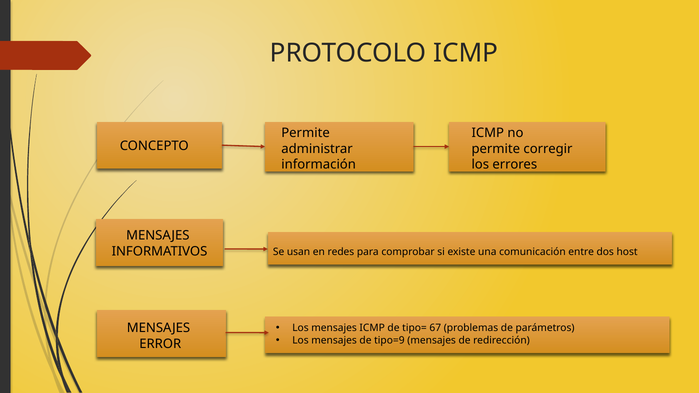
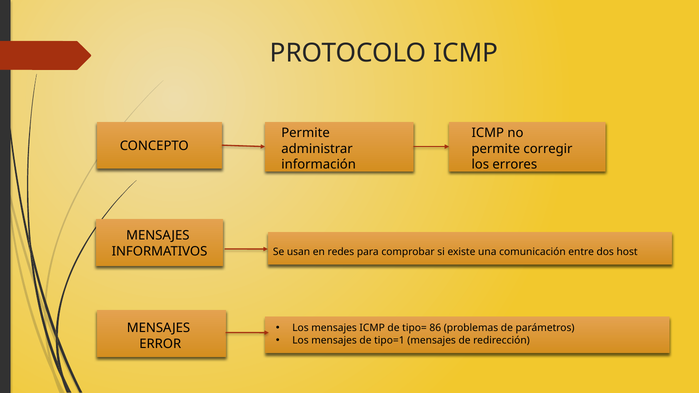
67: 67 -> 86 (435, 328)
tipo=9: tipo=9 -> tipo=1 (389, 340)
